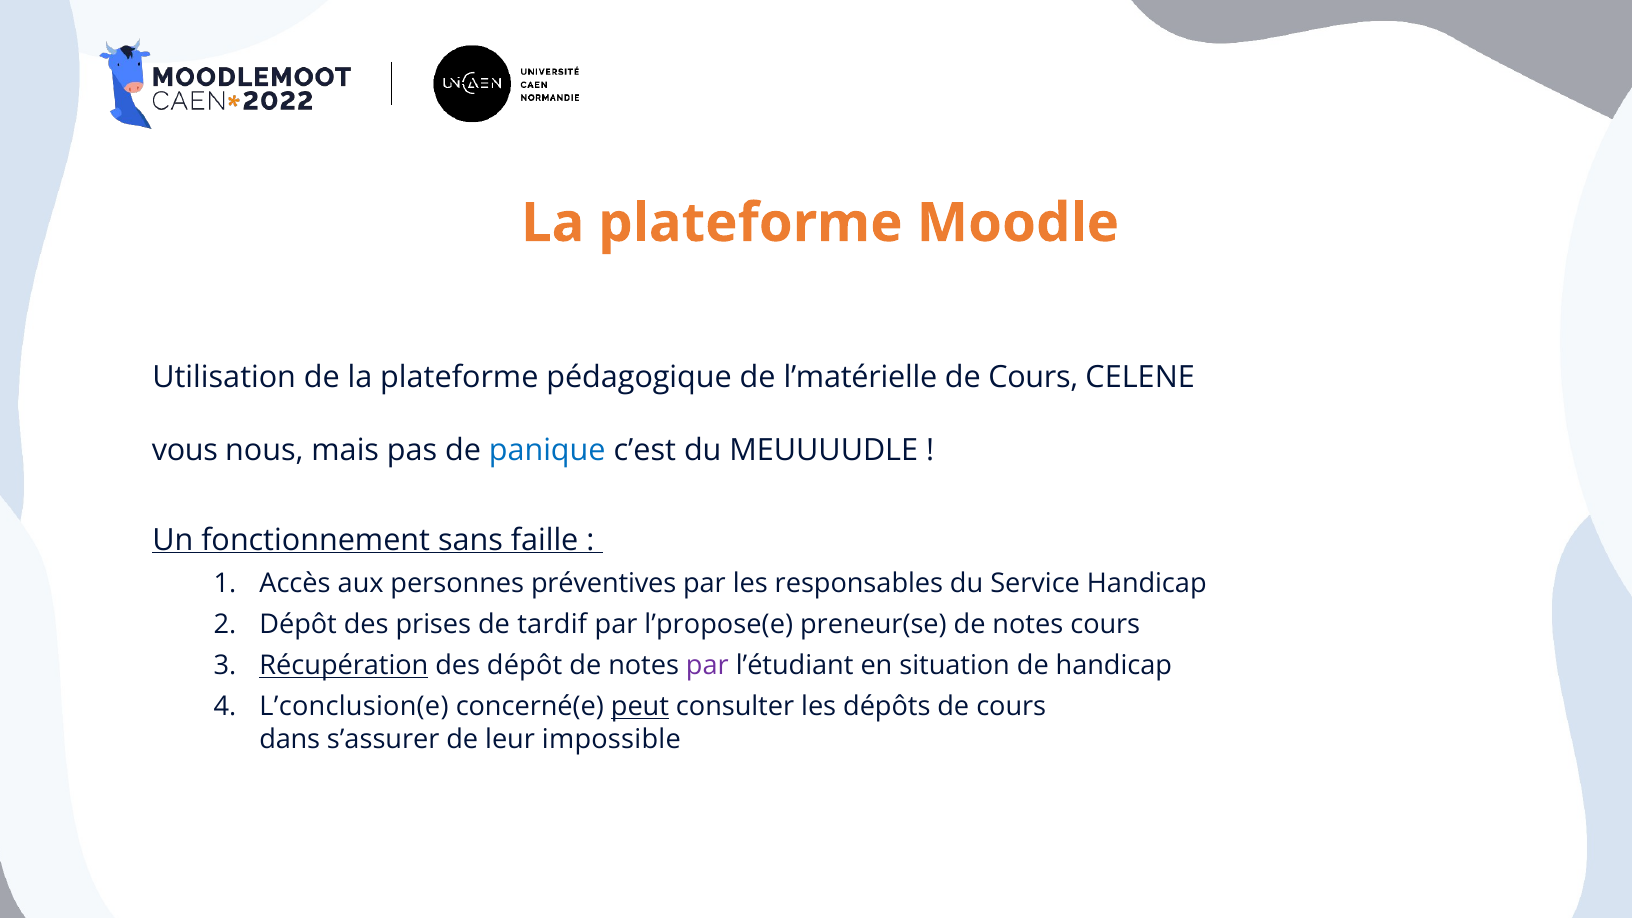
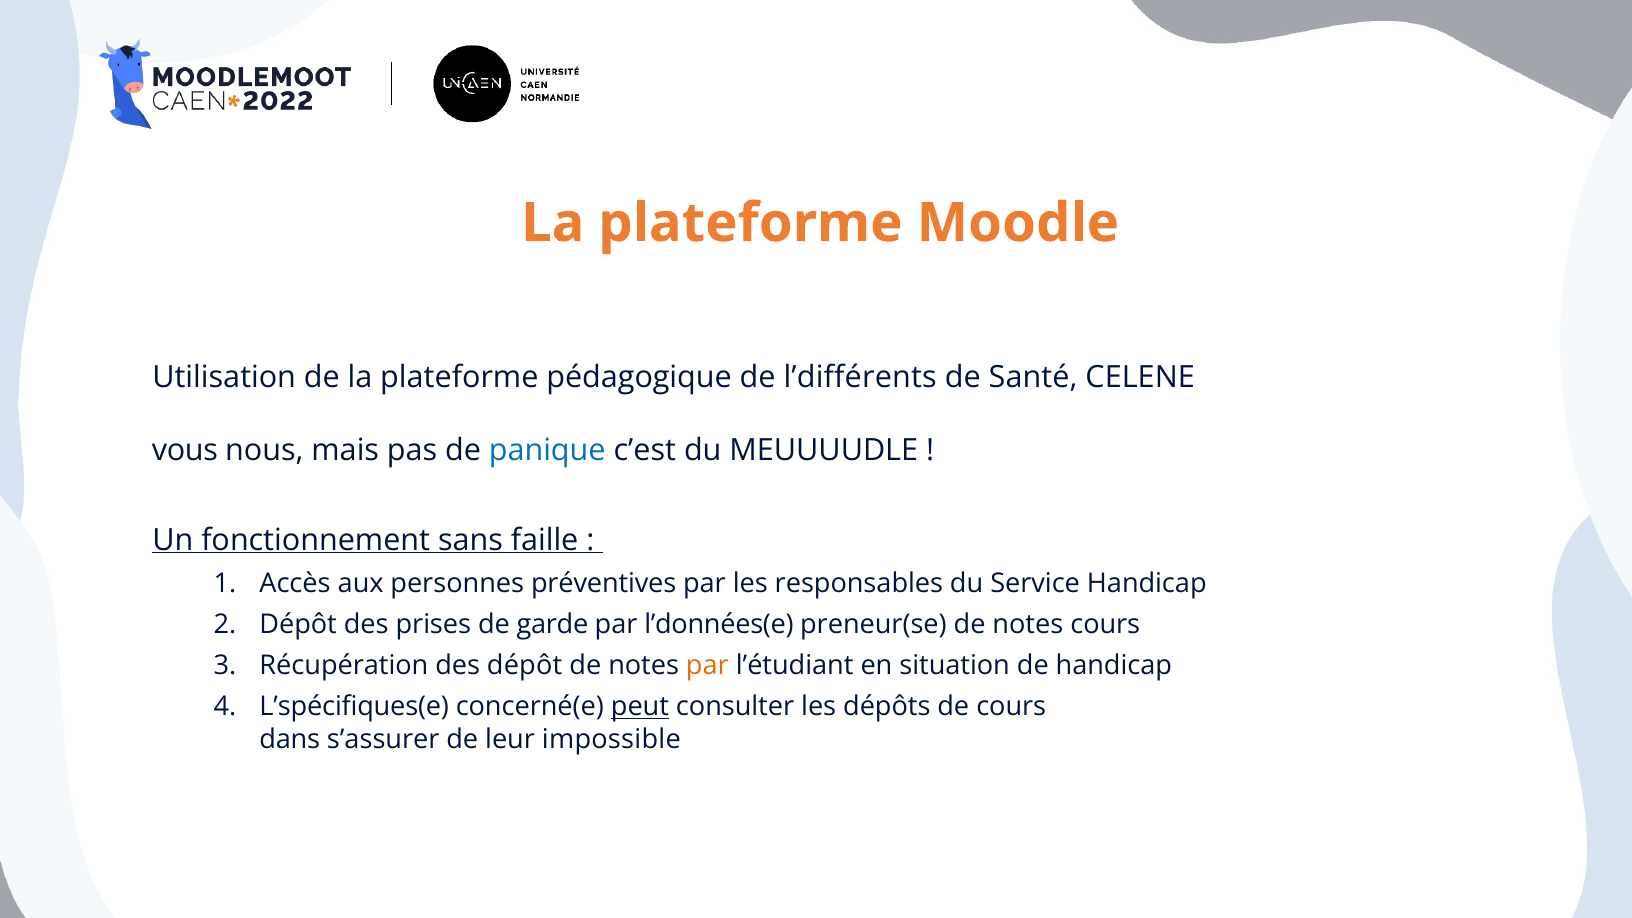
l’matérielle: l’matérielle -> l’différents (860, 377)
Cours: Cours -> Santé (1033, 377)
tardif: tardif -> garde (552, 625)
l’propose(e: l’propose(e -> l’données(e (719, 625)
Récupération underline: present -> none (344, 666)
par colour: purple -> orange (707, 666)
L’conclusion(e: L’conclusion(e -> L’spécifiques(e (354, 707)
